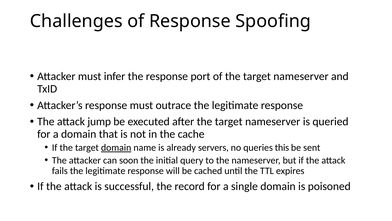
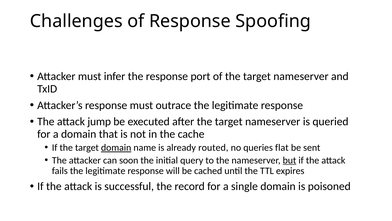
servers: servers -> routed (213, 147)
this: this -> flat (282, 147)
but underline: none -> present (289, 160)
